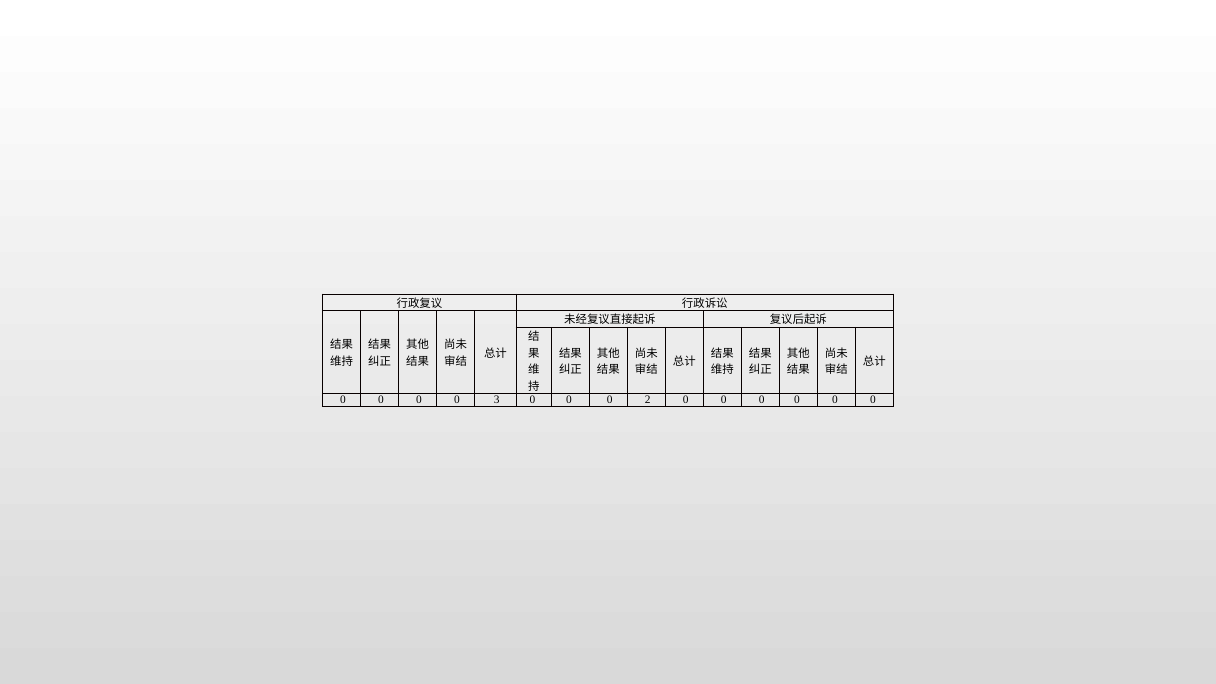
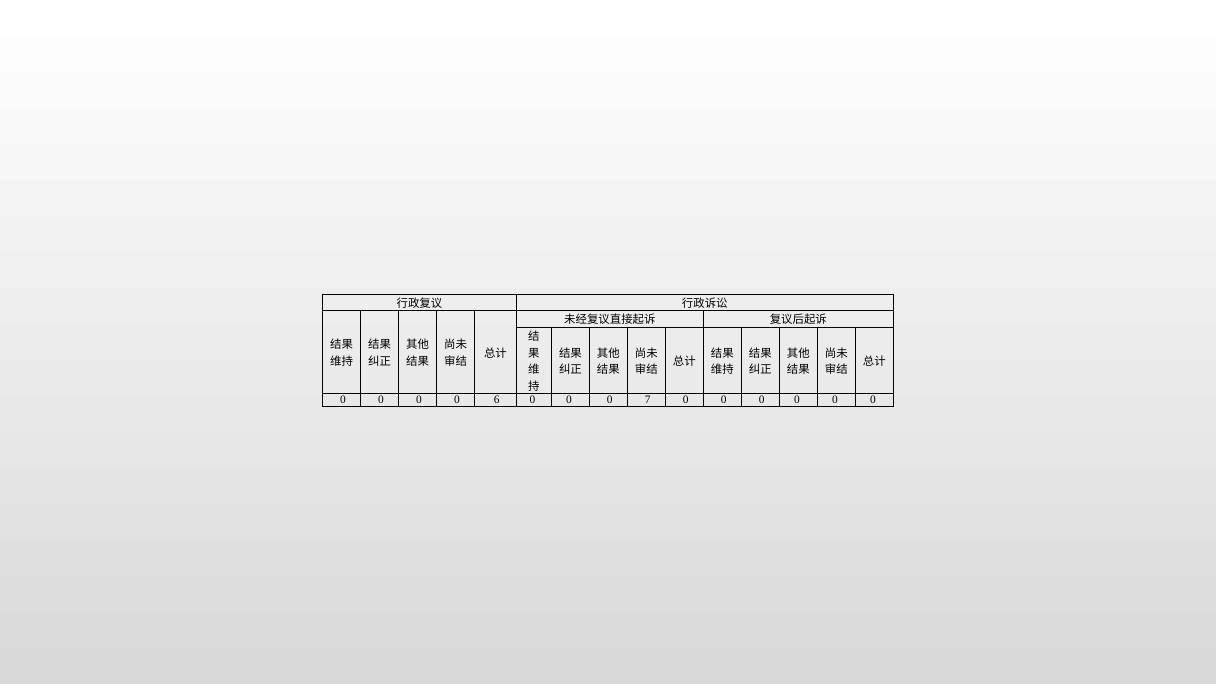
3: 3 -> 6 (497, 400)
2: 2 -> 7 (648, 400)
